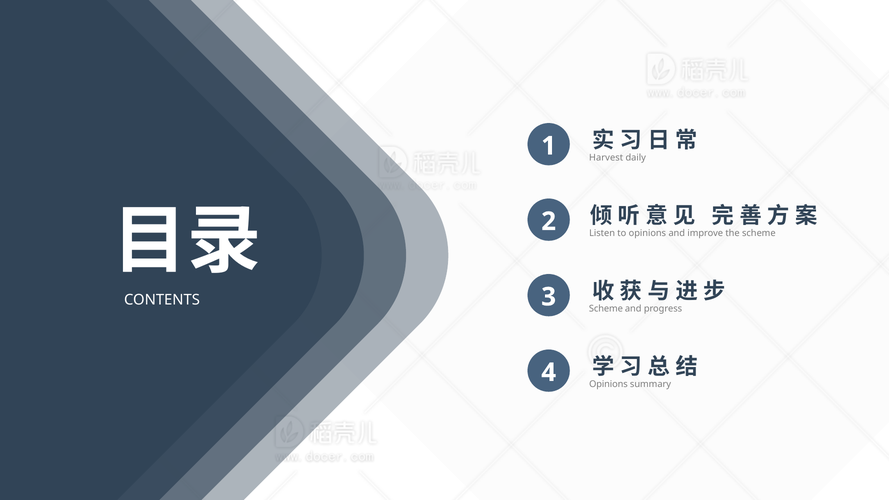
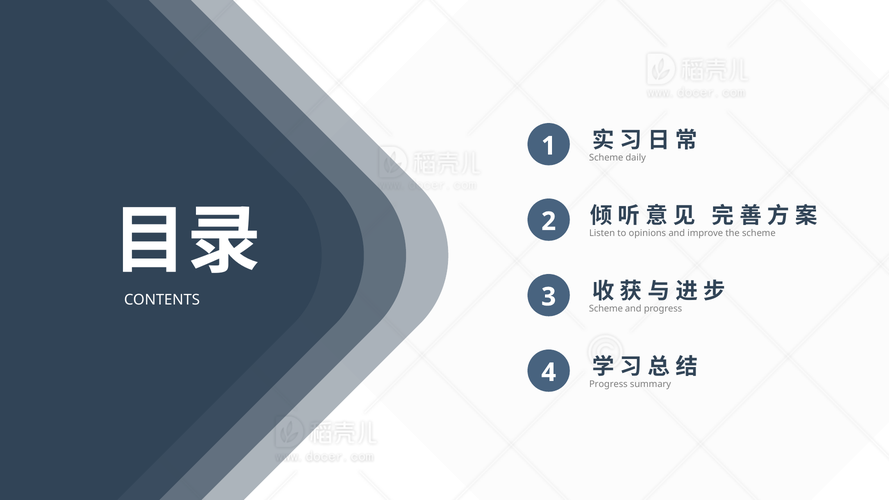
1 Harvest: Harvest -> Scheme (606, 158)
4 Opinions: Opinions -> Progress (608, 384)
